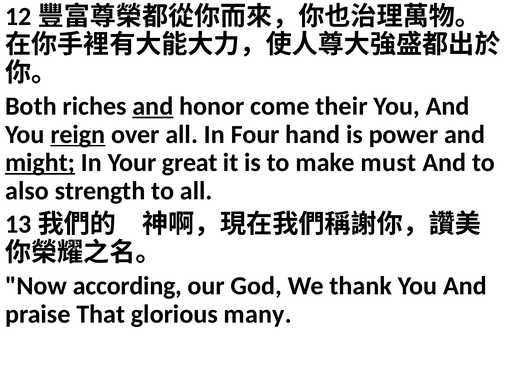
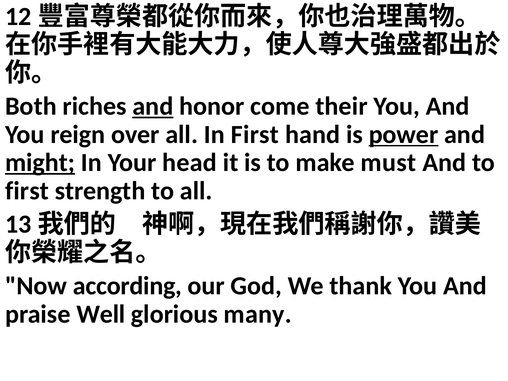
reign underline: present -> none (78, 134)
In Four: Four -> First (255, 134)
power underline: none -> present (403, 134)
great: great -> head (190, 163)
also: also -> first (27, 191)
That: That -> Well (101, 314)
